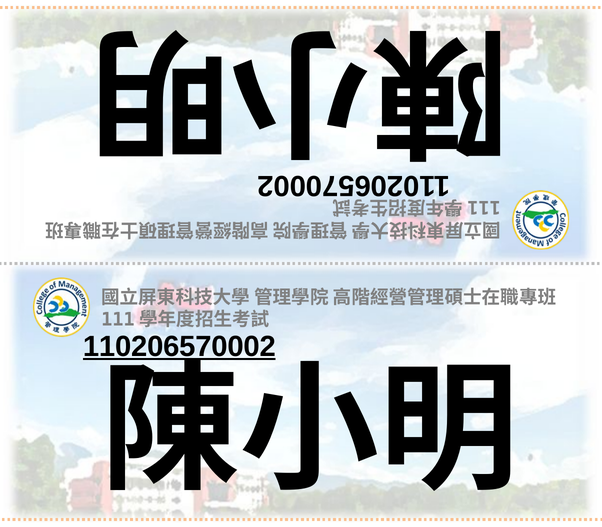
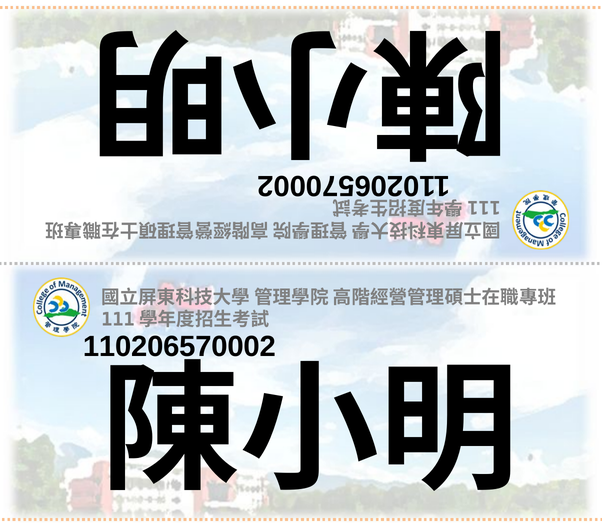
110206570002 underline: present -> none (179, 346)
